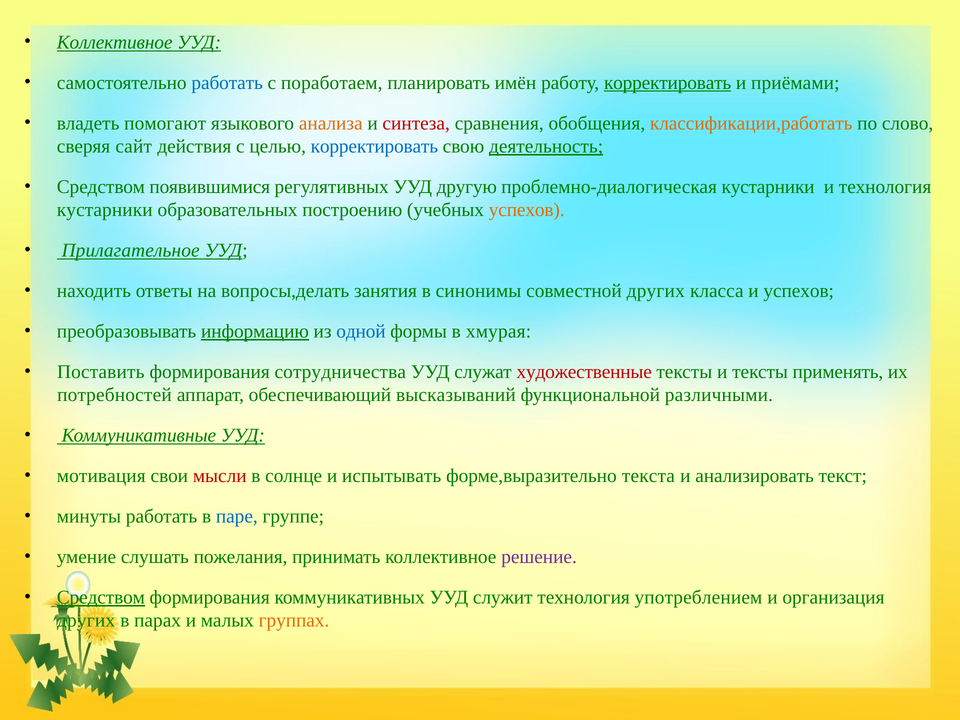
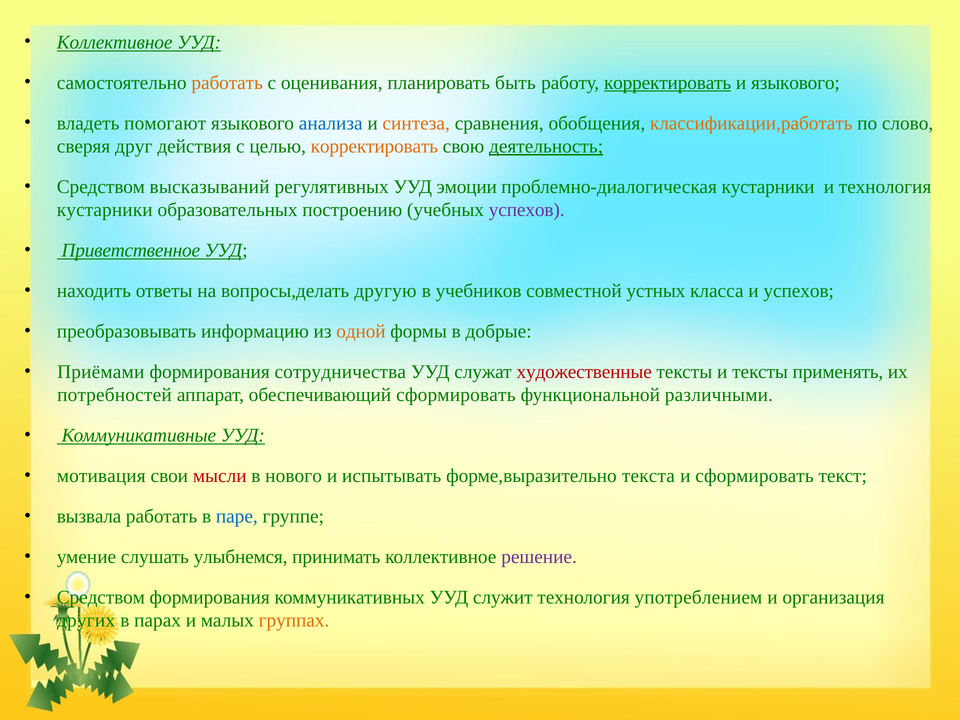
работать colour: blue -> orange (227, 83)
поработаем: поработаем -> оценивания (332, 83)
имён: имён -> быть (515, 83)
и приёмами: приёмами -> языкового (795, 83)
анализа colour: orange -> blue (331, 123)
синтеза colour: red -> orange (416, 123)
сайт: сайт -> друг (134, 146)
корректировать colour: blue -> orange (374, 146)
появившимися: появившимися -> высказываний (210, 187)
другую: другую -> эмоции (467, 187)
успехов colour: orange -> purple (527, 210)
Прилагательное: Прилагательное -> Приветственное (131, 250)
занятия: занятия -> другую (385, 291)
синонимы: синонимы -> учебников (479, 291)
совместной других: других -> устных (656, 291)
информацию underline: present -> none (255, 331)
одной colour: blue -> orange (361, 331)
хмурая: хмурая -> добрые (499, 331)
Поставить: Поставить -> Приёмами (101, 372)
обеспечивающий высказываний: высказываний -> сформировать (456, 395)
солнце: солнце -> нового (294, 476)
и анализировать: анализировать -> сформировать (755, 476)
минуты: минуты -> вызвала (89, 516)
пожелания: пожелания -> улыбнемся (241, 557)
Средством underline: present -> none (101, 597)
